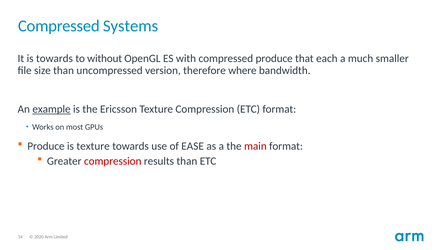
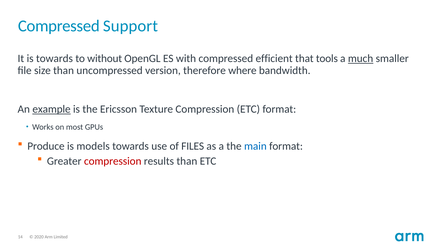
Systems: Systems -> Support (130, 26)
compressed produce: produce -> efficient (274, 59)
each: each -> tools (327, 59)
much underline: none -> present (361, 59)
is texture: texture -> models (93, 146)
EASE: EASE -> FILES (193, 146)
main colour: red -> blue (255, 146)
